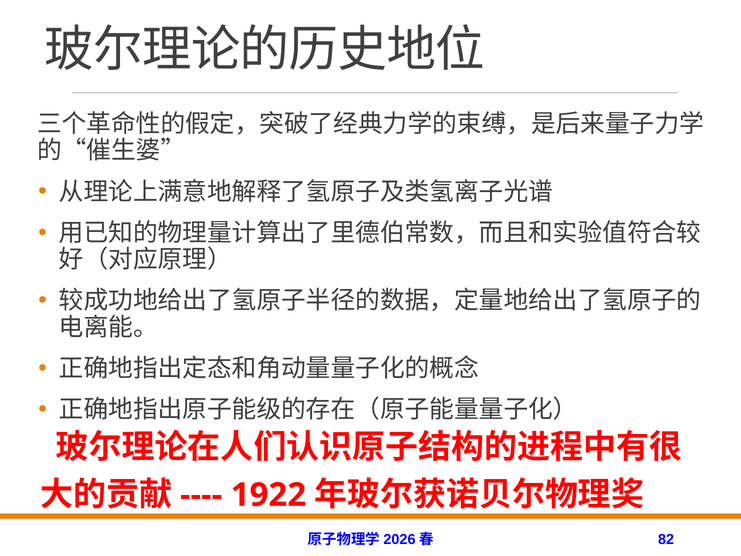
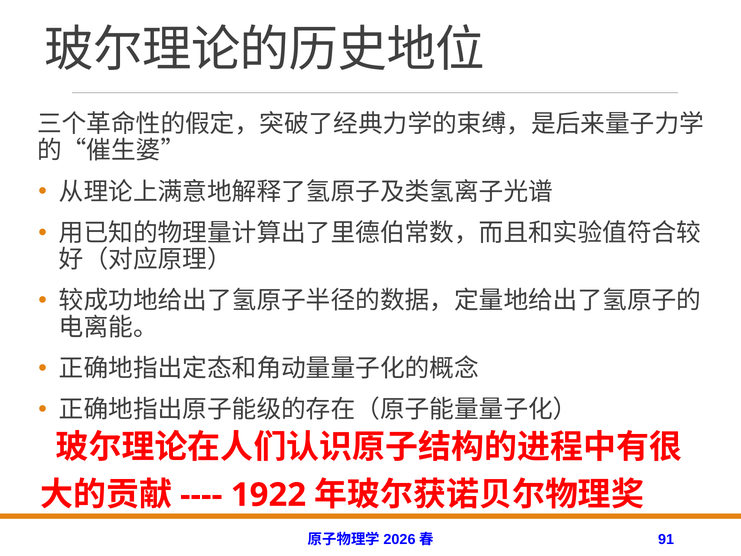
82: 82 -> 91 (666, 539)
